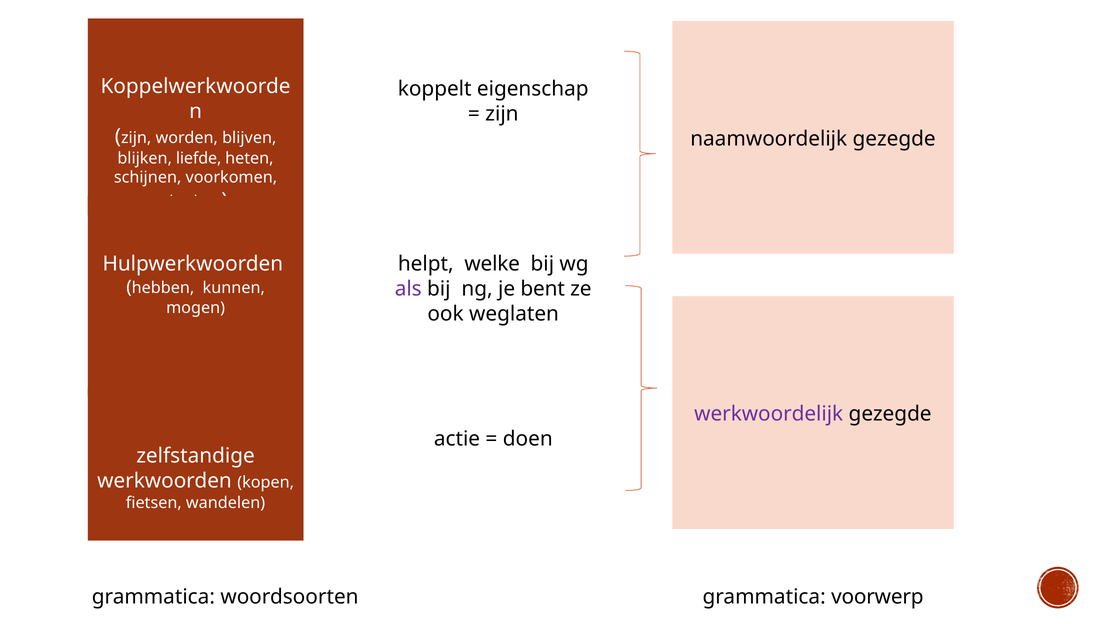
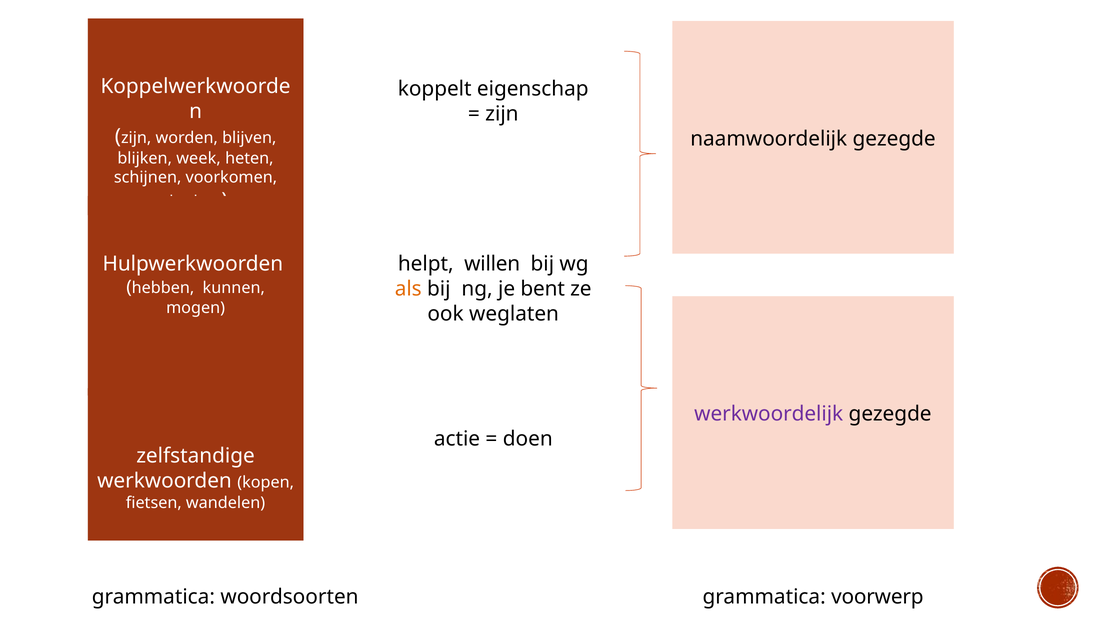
liefde: liefde -> week (199, 158)
welke: welke -> willen (492, 264)
als colour: purple -> orange (408, 289)
